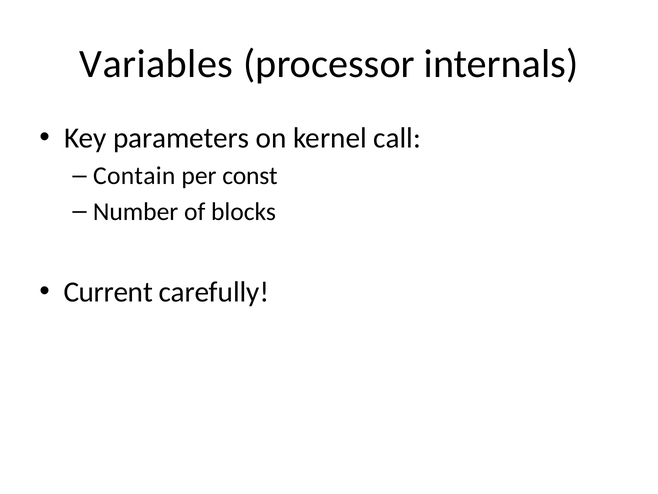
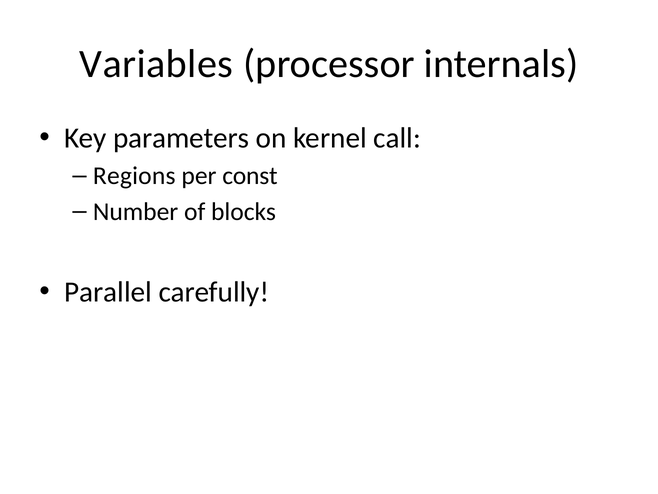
Contain: Contain -> Regions (134, 176)
Current: Current -> Parallel (108, 292)
